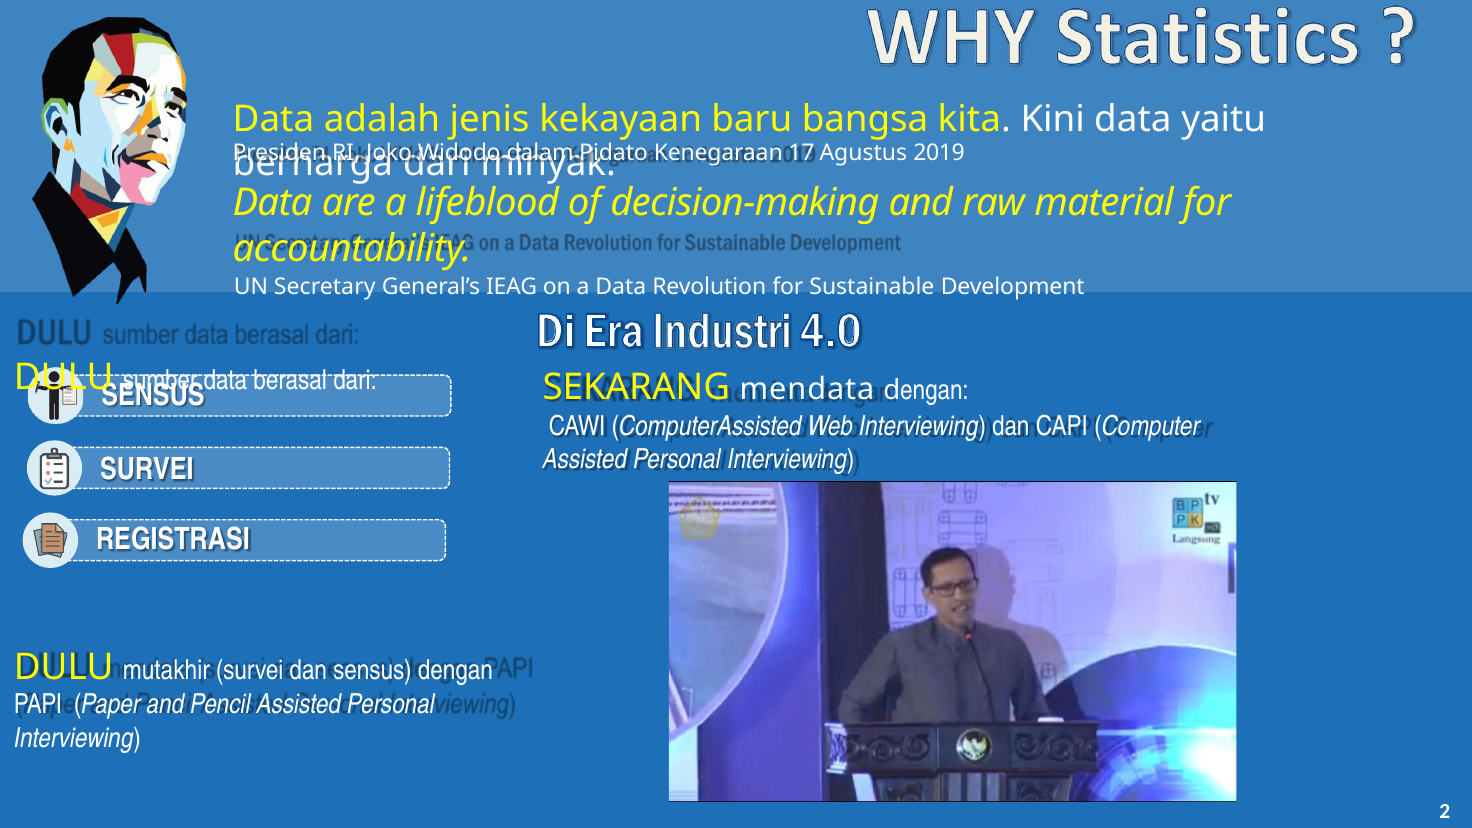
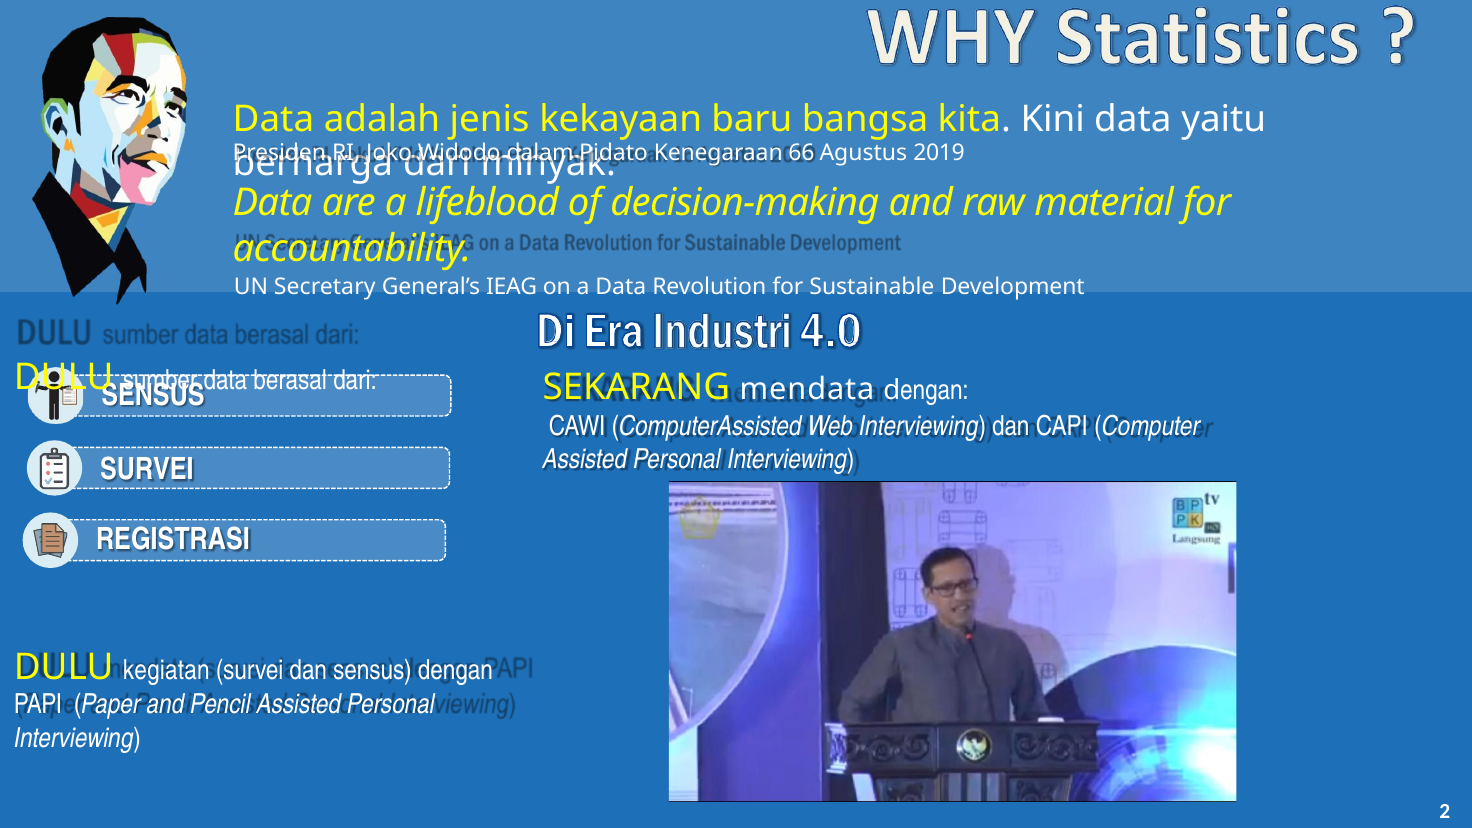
17: 17 -> 66 (801, 153)
mutakhir: mutakhir -> kegiatan (166, 670)
